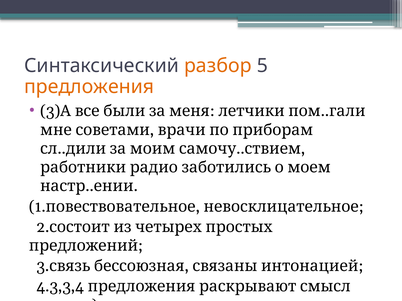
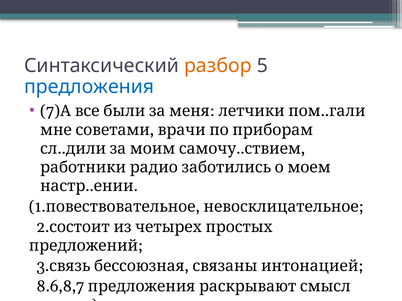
предложения colour: orange -> blue (89, 87)
3: 3 -> 7 (50, 111)
4.3,3,4: 4.3,3,4 -> 8.6,8,7 (60, 287)
